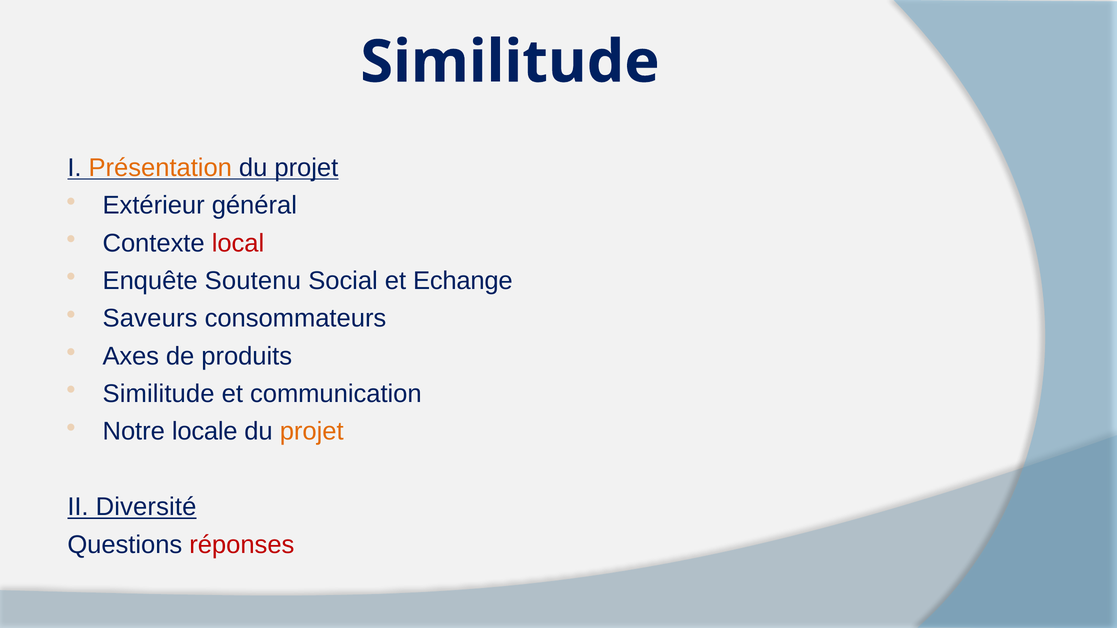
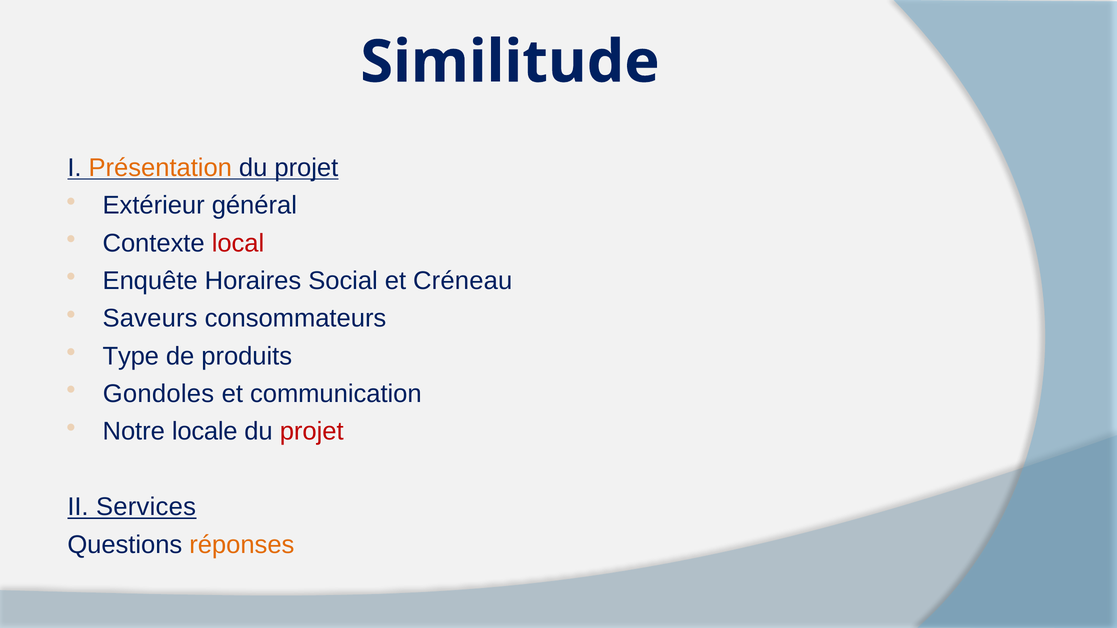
Soutenu: Soutenu -> Horaires (253, 281)
Echange: Echange -> Créneau (463, 281)
Axes: Axes -> Type (131, 356)
Similitude: Similitude -> Gondoles (158, 394)
projet colour: orange -> red (312, 432)
Diversité: Diversité -> Services (146, 507)
réponses colour: red -> orange (242, 545)
